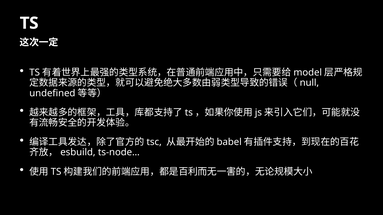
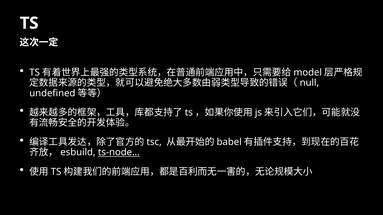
ts-node… underline: none -> present (119, 153)
